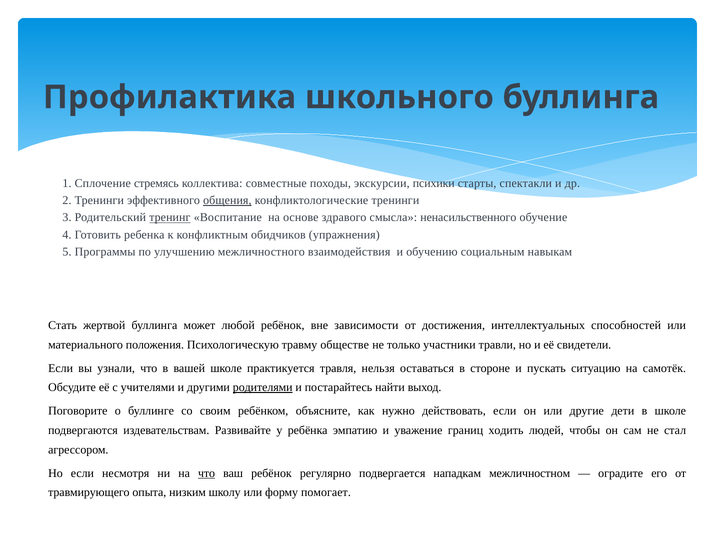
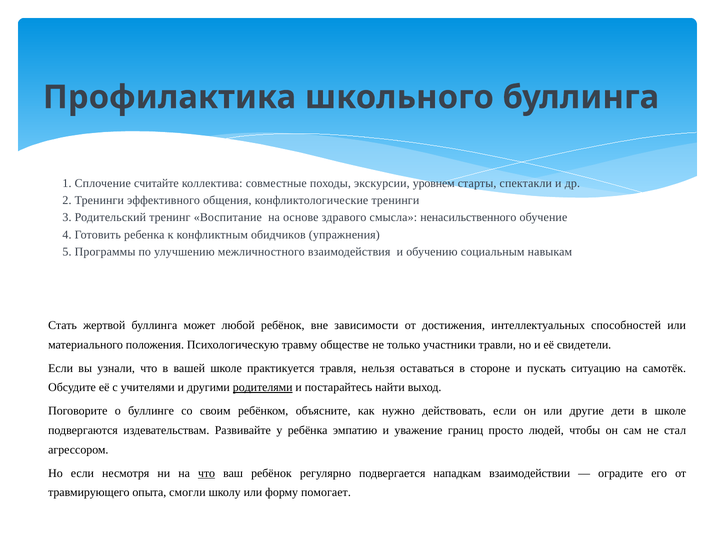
стремясь: стремясь -> считайте (156, 183)
психики: психики -> уровнем (434, 183)
общения underline: present -> none (227, 200)
тренинг underline: present -> none (170, 217)
ходить: ходить -> просто (506, 430)
межличностном: межличностном -> взаимодействии (530, 473)
низким: низким -> смогли (187, 492)
